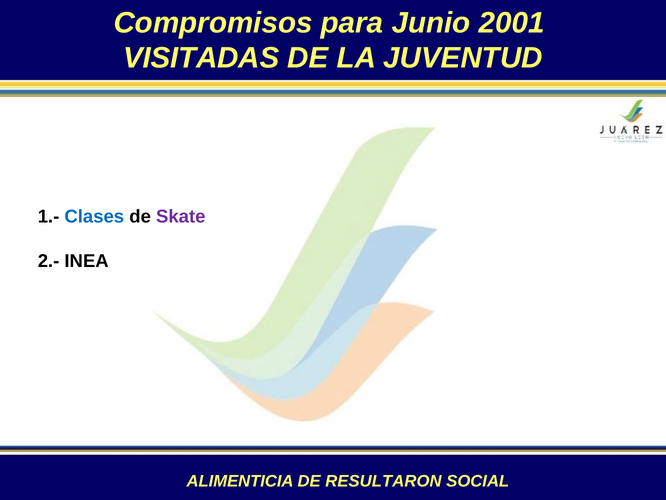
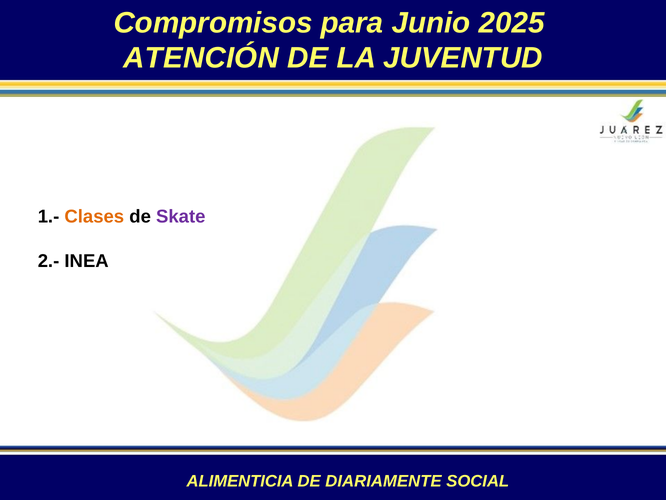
2001: 2001 -> 2025 (512, 23)
VISITADAS: VISITADAS -> ATENCIÓN (201, 58)
Clases colour: blue -> orange (94, 216)
RESULTARON: RESULTARON -> DIARIAMENTE (383, 481)
